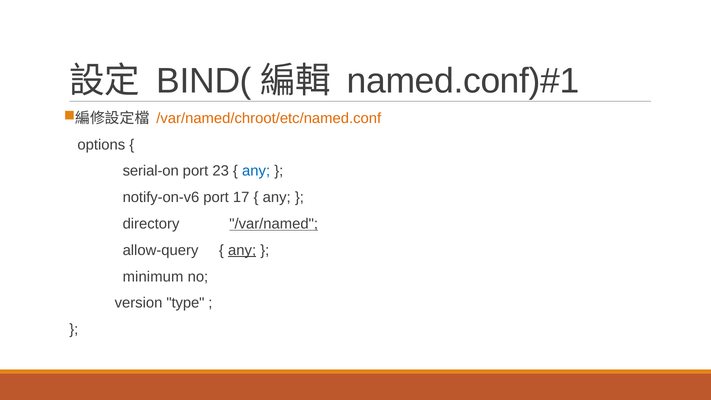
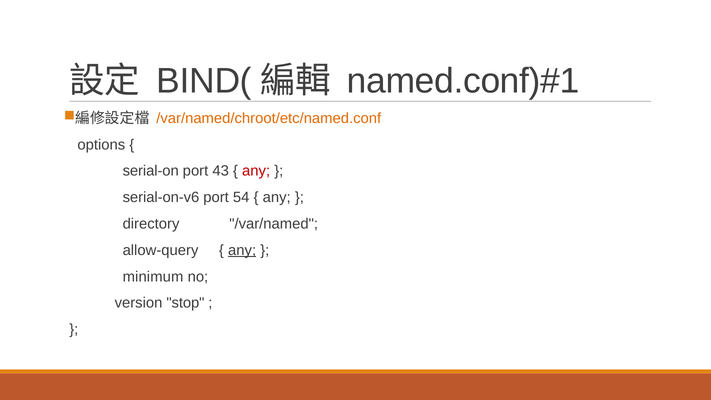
23: 23 -> 43 (221, 171)
any colour: blue -> red (256, 171)
notify-on-v6: notify-on-v6 -> serial-on-v6 (161, 197)
17: 17 -> 54 (241, 197)
/var/named underline: present -> none (274, 224)
type: type -> stop (185, 303)
